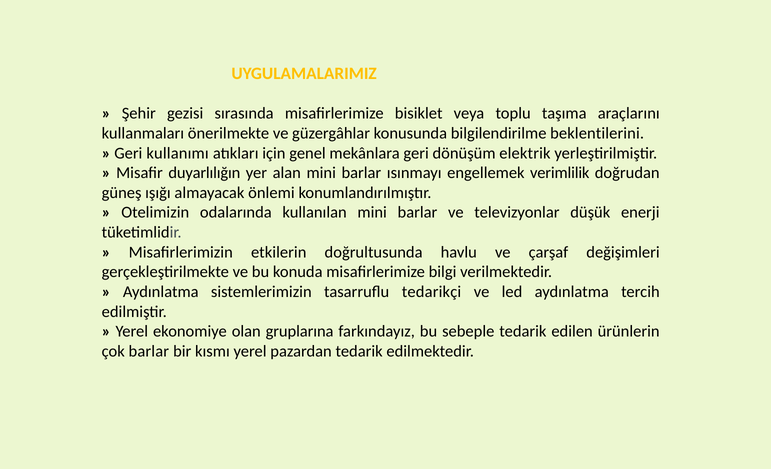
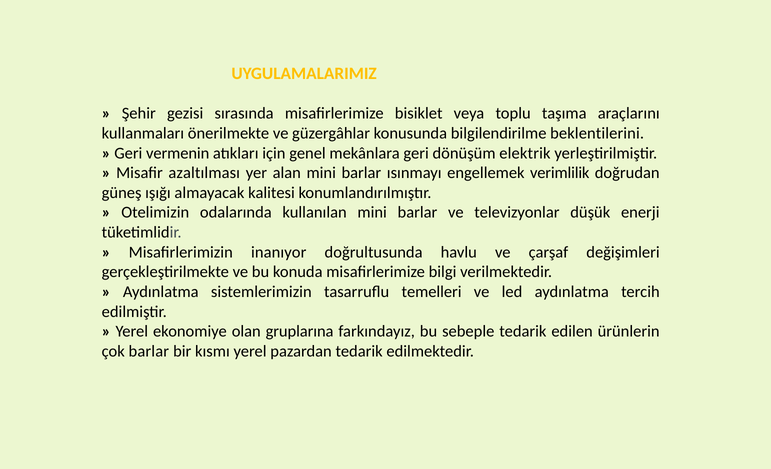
kullanımı: kullanımı -> vermenin (178, 153)
duyarlılığın: duyarlılığın -> azaltılması (204, 173)
önlemi: önlemi -> kalitesi (271, 192)
etkilerin: etkilerin -> inanıyor (279, 252)
tedarikçi: tedarikçi -> temelleri (432, 291)
